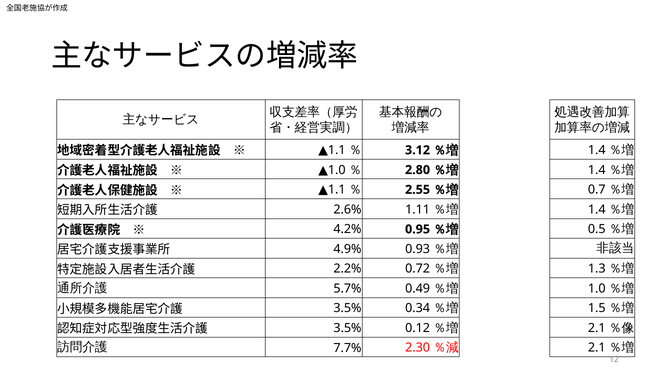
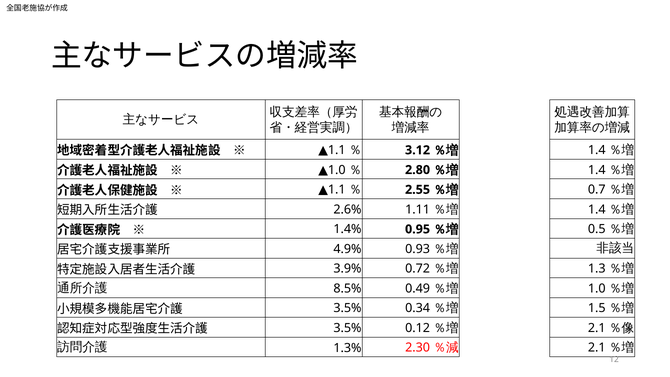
4.2%: 4.2% -> 1.4% (348, 229)
2.2%: 2.2% -> 3.9% (348, 269)
5.7%: 5.7% -> 8.5% (348, 288)
7.7%: 7.7% -> 1.3% (348, 348)
